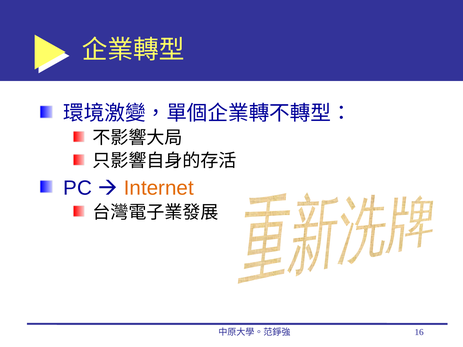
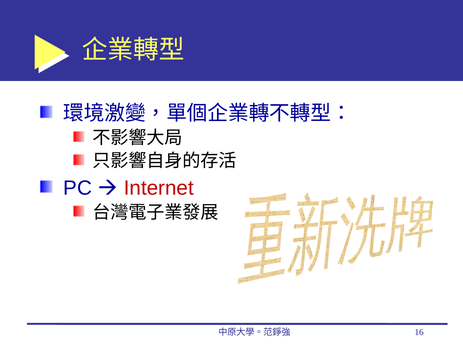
Internet colour: orange -> red (159, 188)
